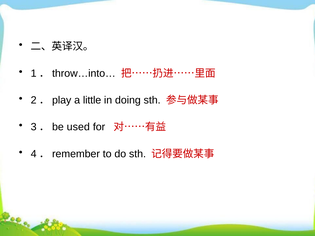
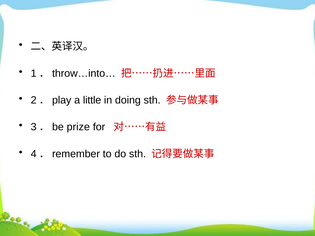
used: used -> prize (78, 127)
